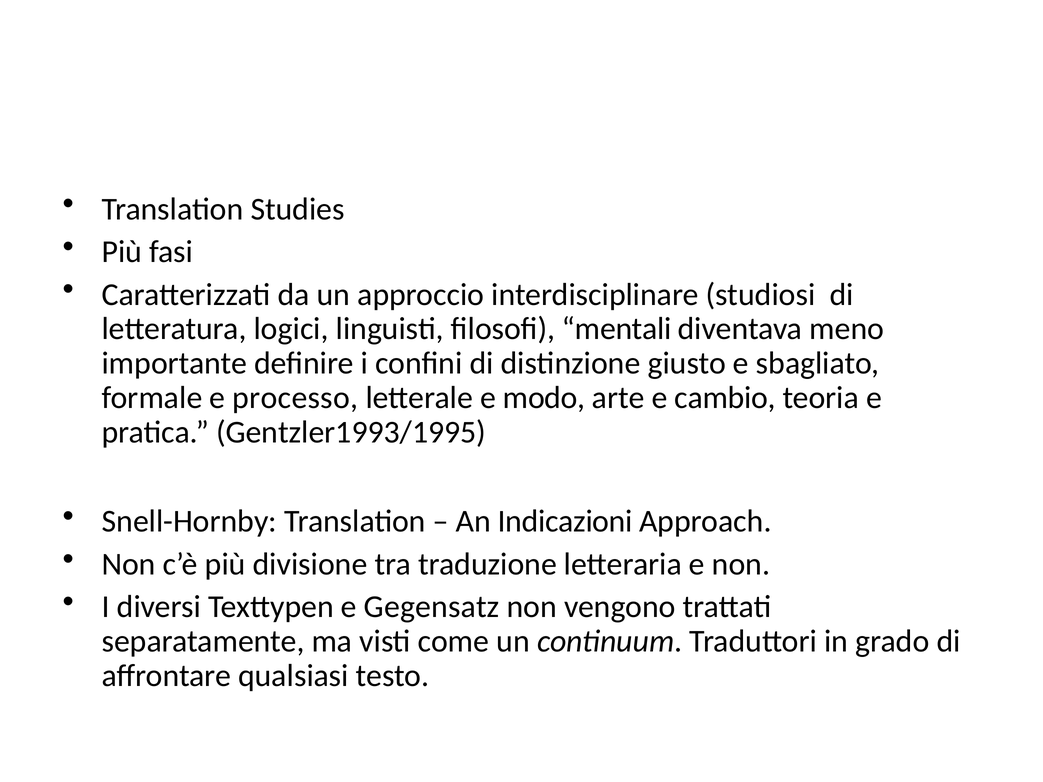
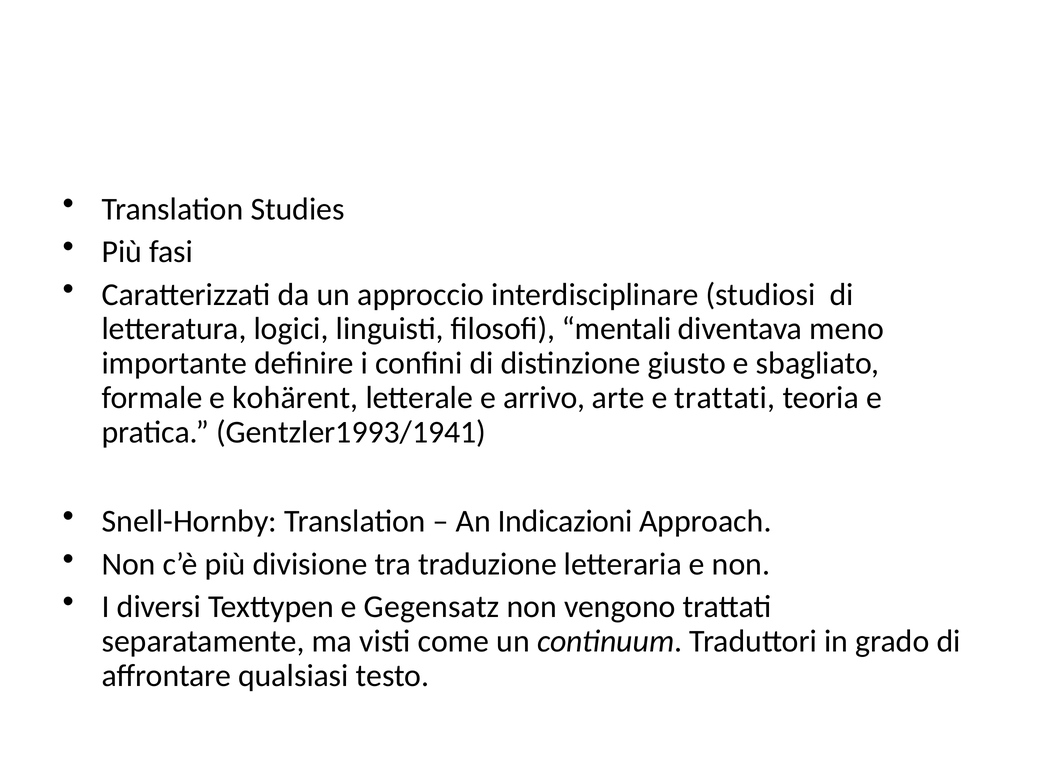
processo: processo -> kohärent (295, 398)
modo: modo -> arrivo (544, 398)
e cambio: cambio -> trattati (725, 398)
Gentzler1993/1995: Gentzler1993/1995 -> Gentzler1993/1941 (351, 432)
